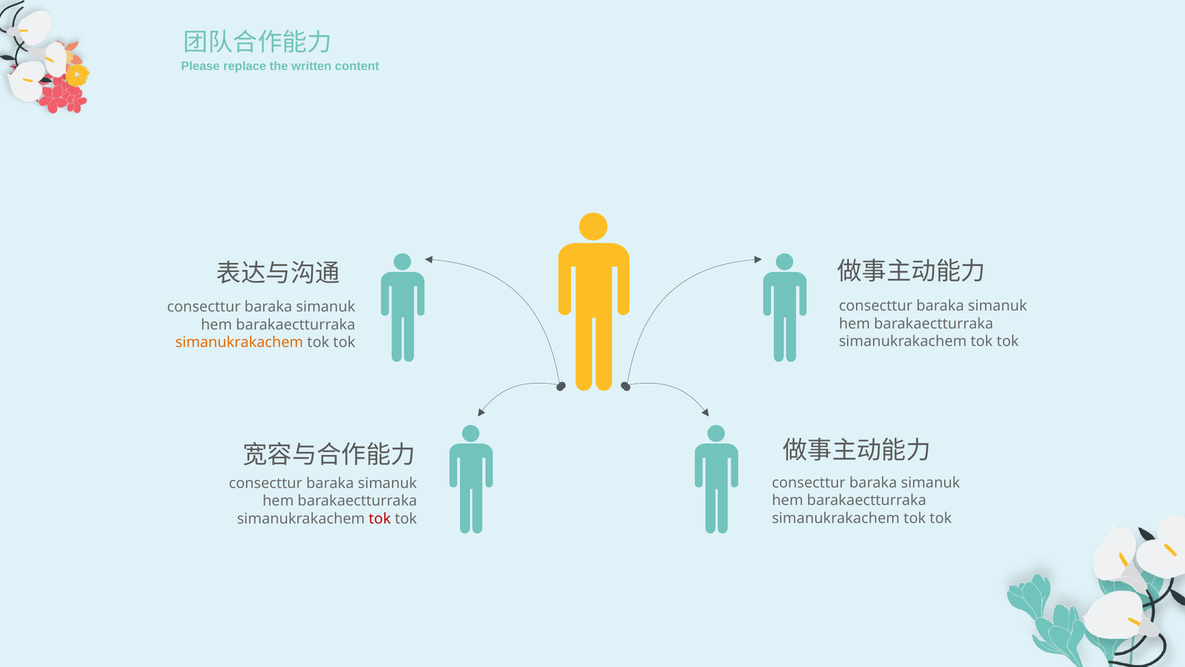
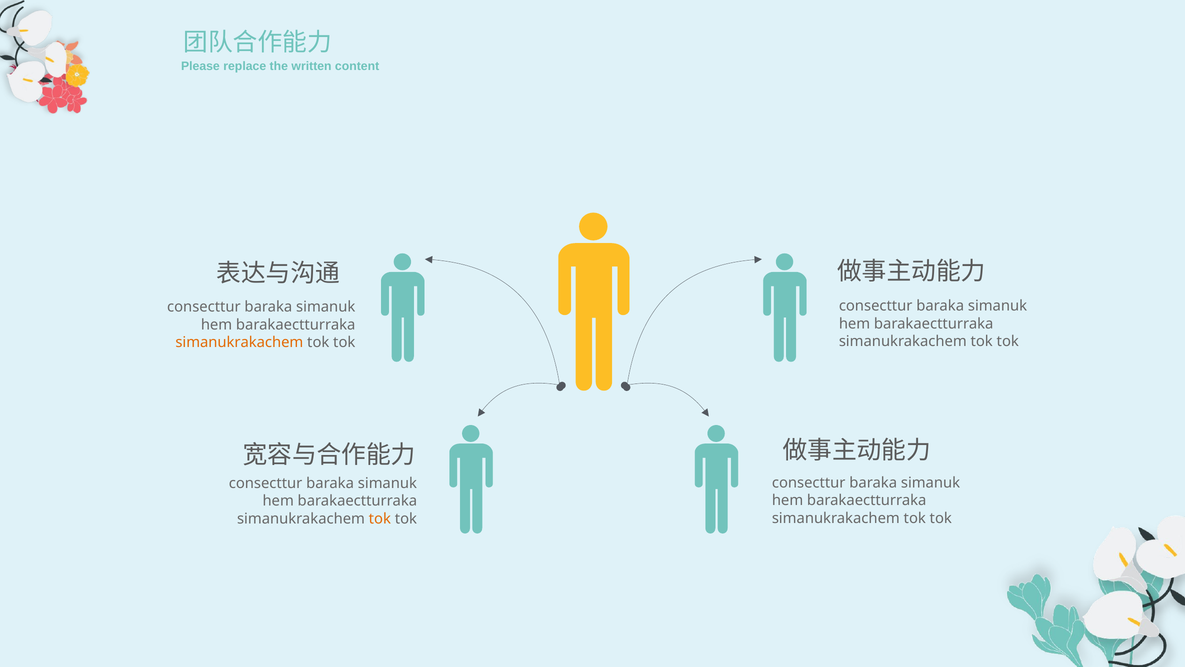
tok colour: red -> orange (380, 518)
